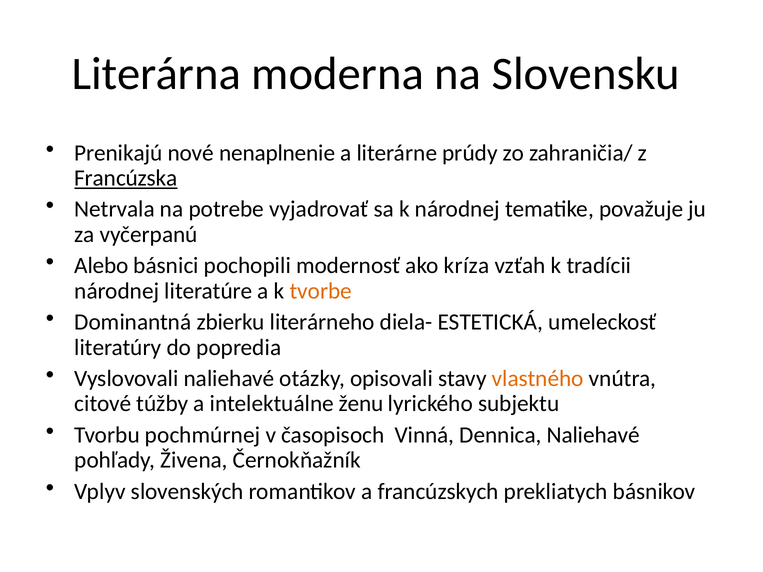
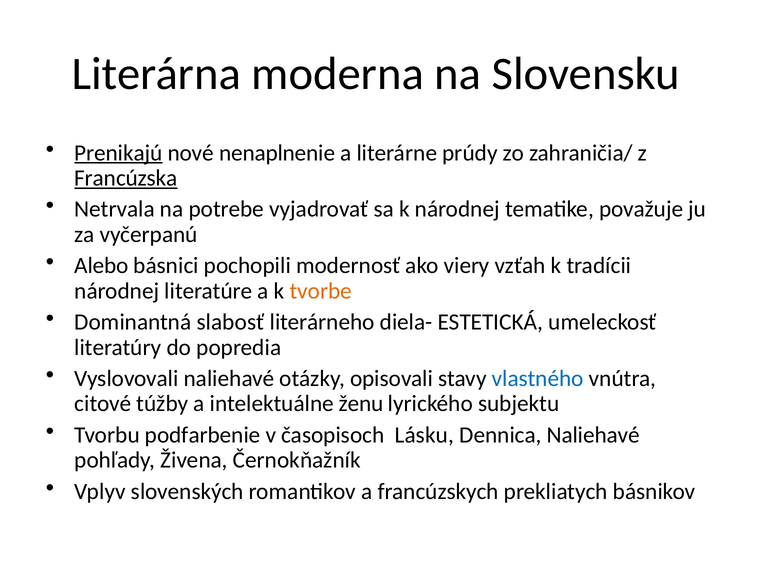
Prenikajú underline: none -> present (118, 153)
kríza: kríza -> viery (467, 266)
zbierku: zbierku -> slabosť (231, 322)
vlastného colour: orange -> blue (538, 379)
pochmúrnej: pochmúrnej -> podfarbenie (203, 435)
Vinná: Vinná -> Lásku (424, 435)
